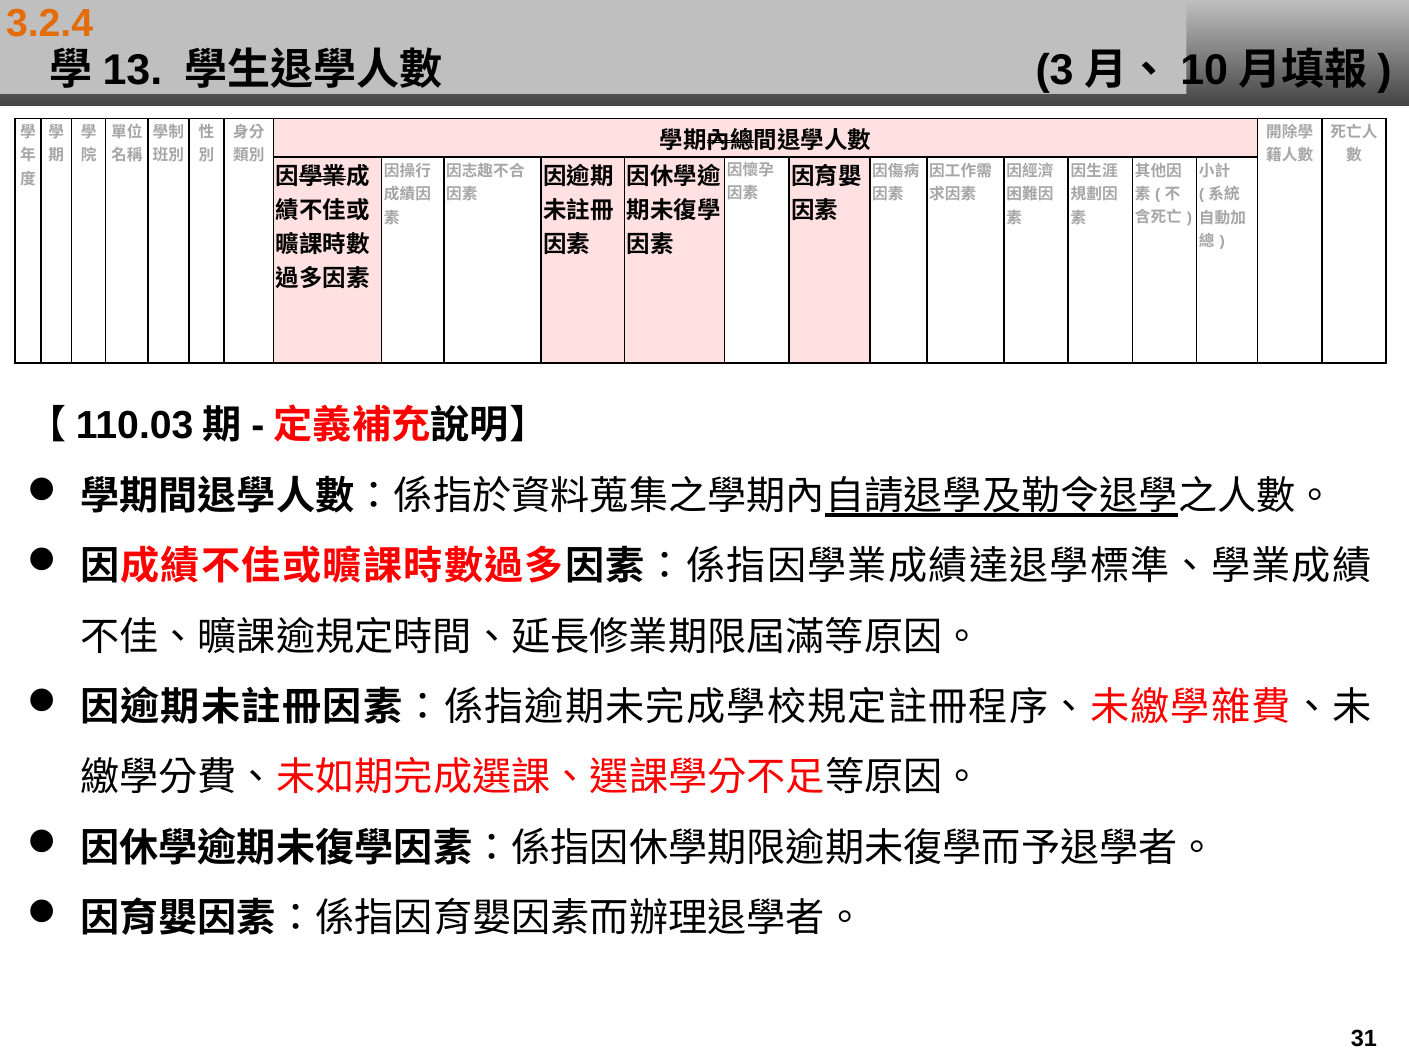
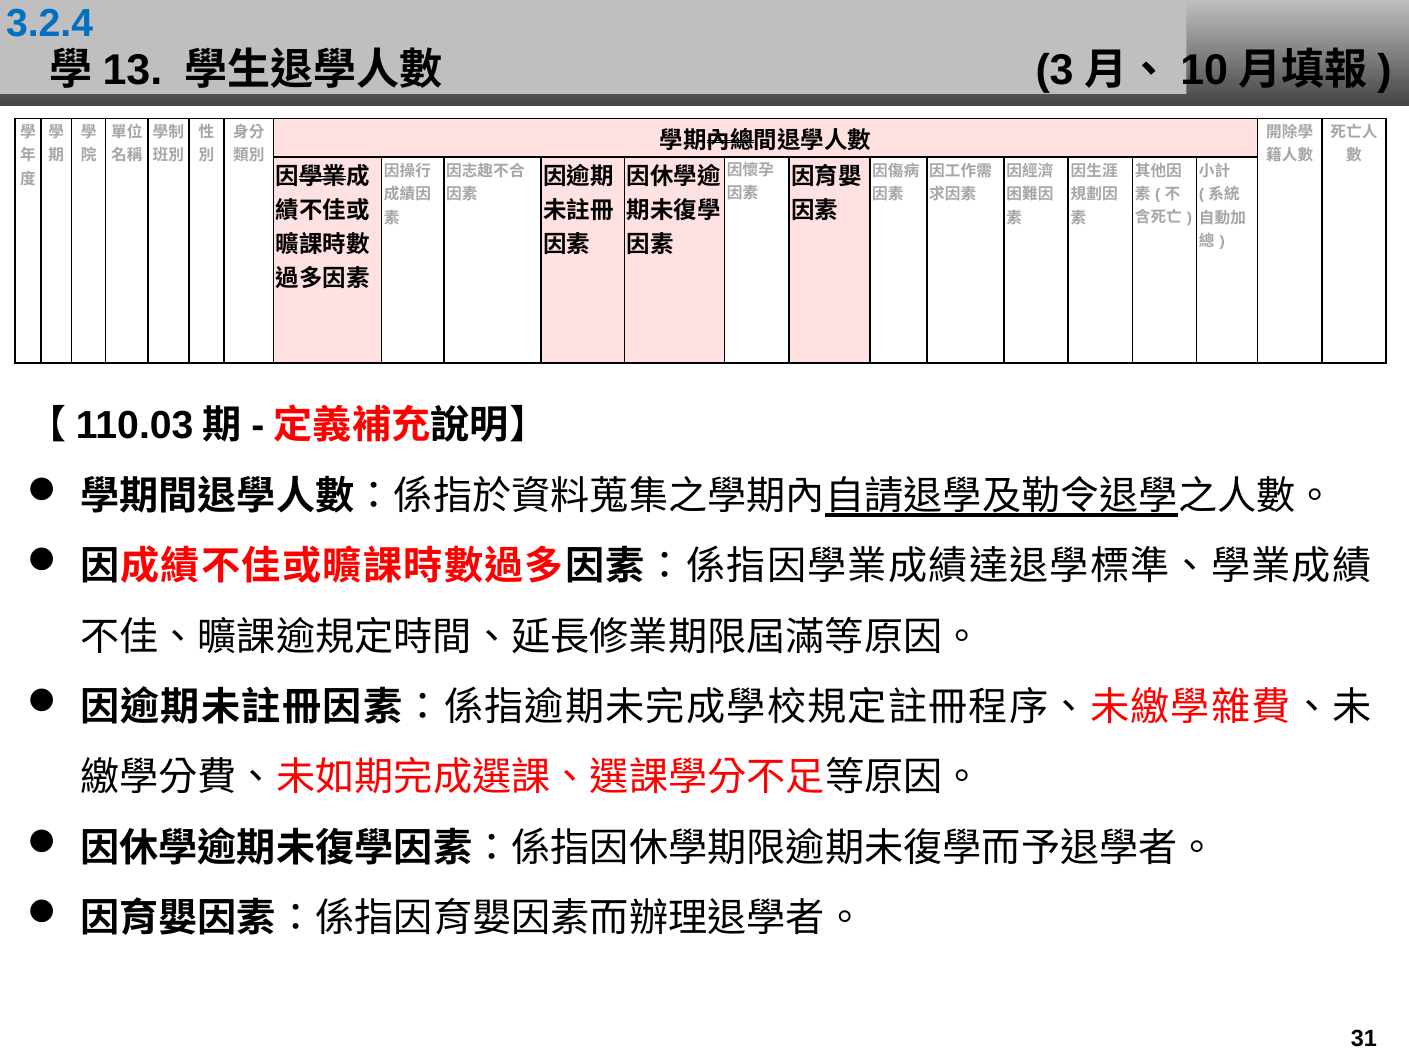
3.2.4 colour: orange -> blue (50, 24)
